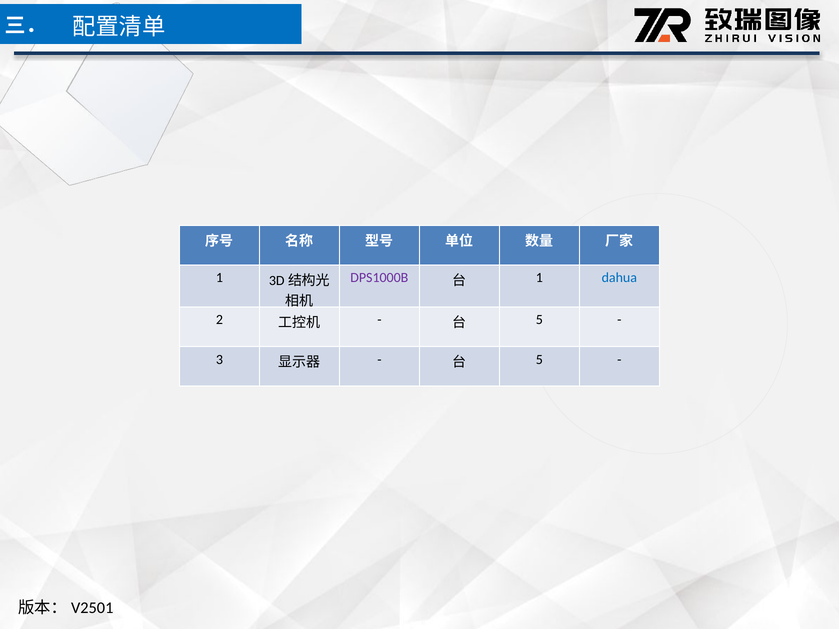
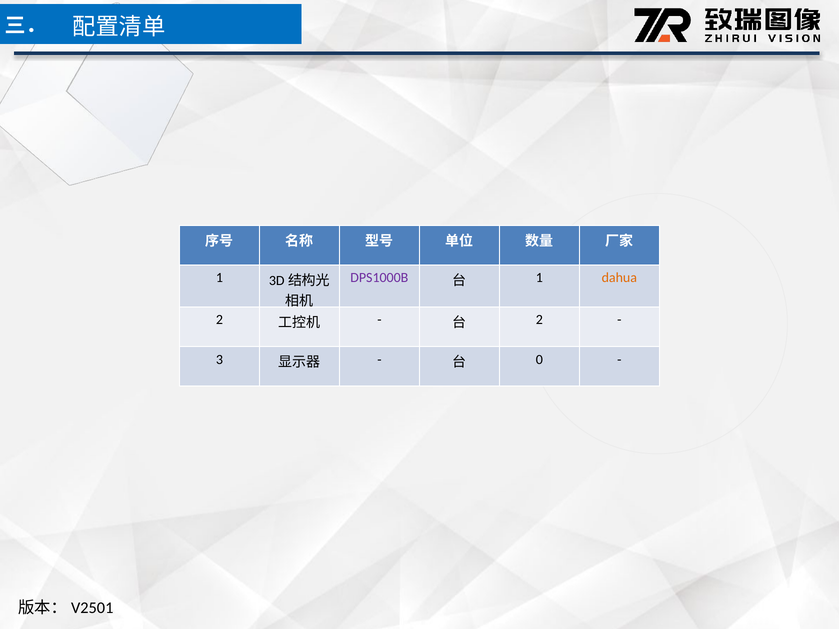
dahua colour: blue -> orange (619, 278)
5: 5 -> 2 (539, 320)
5: 5 -> 0 (539, 360)
